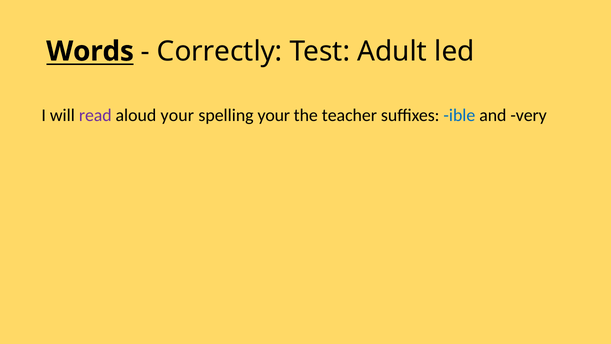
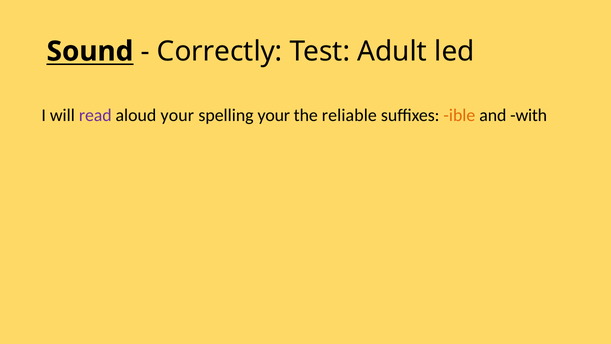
Words: Words -> Sound (90, 51)
teacher: teacher -> reliable (349, 115)
ible colour: blue -> orange (459, 115)
very: very -> with (529, 115)
